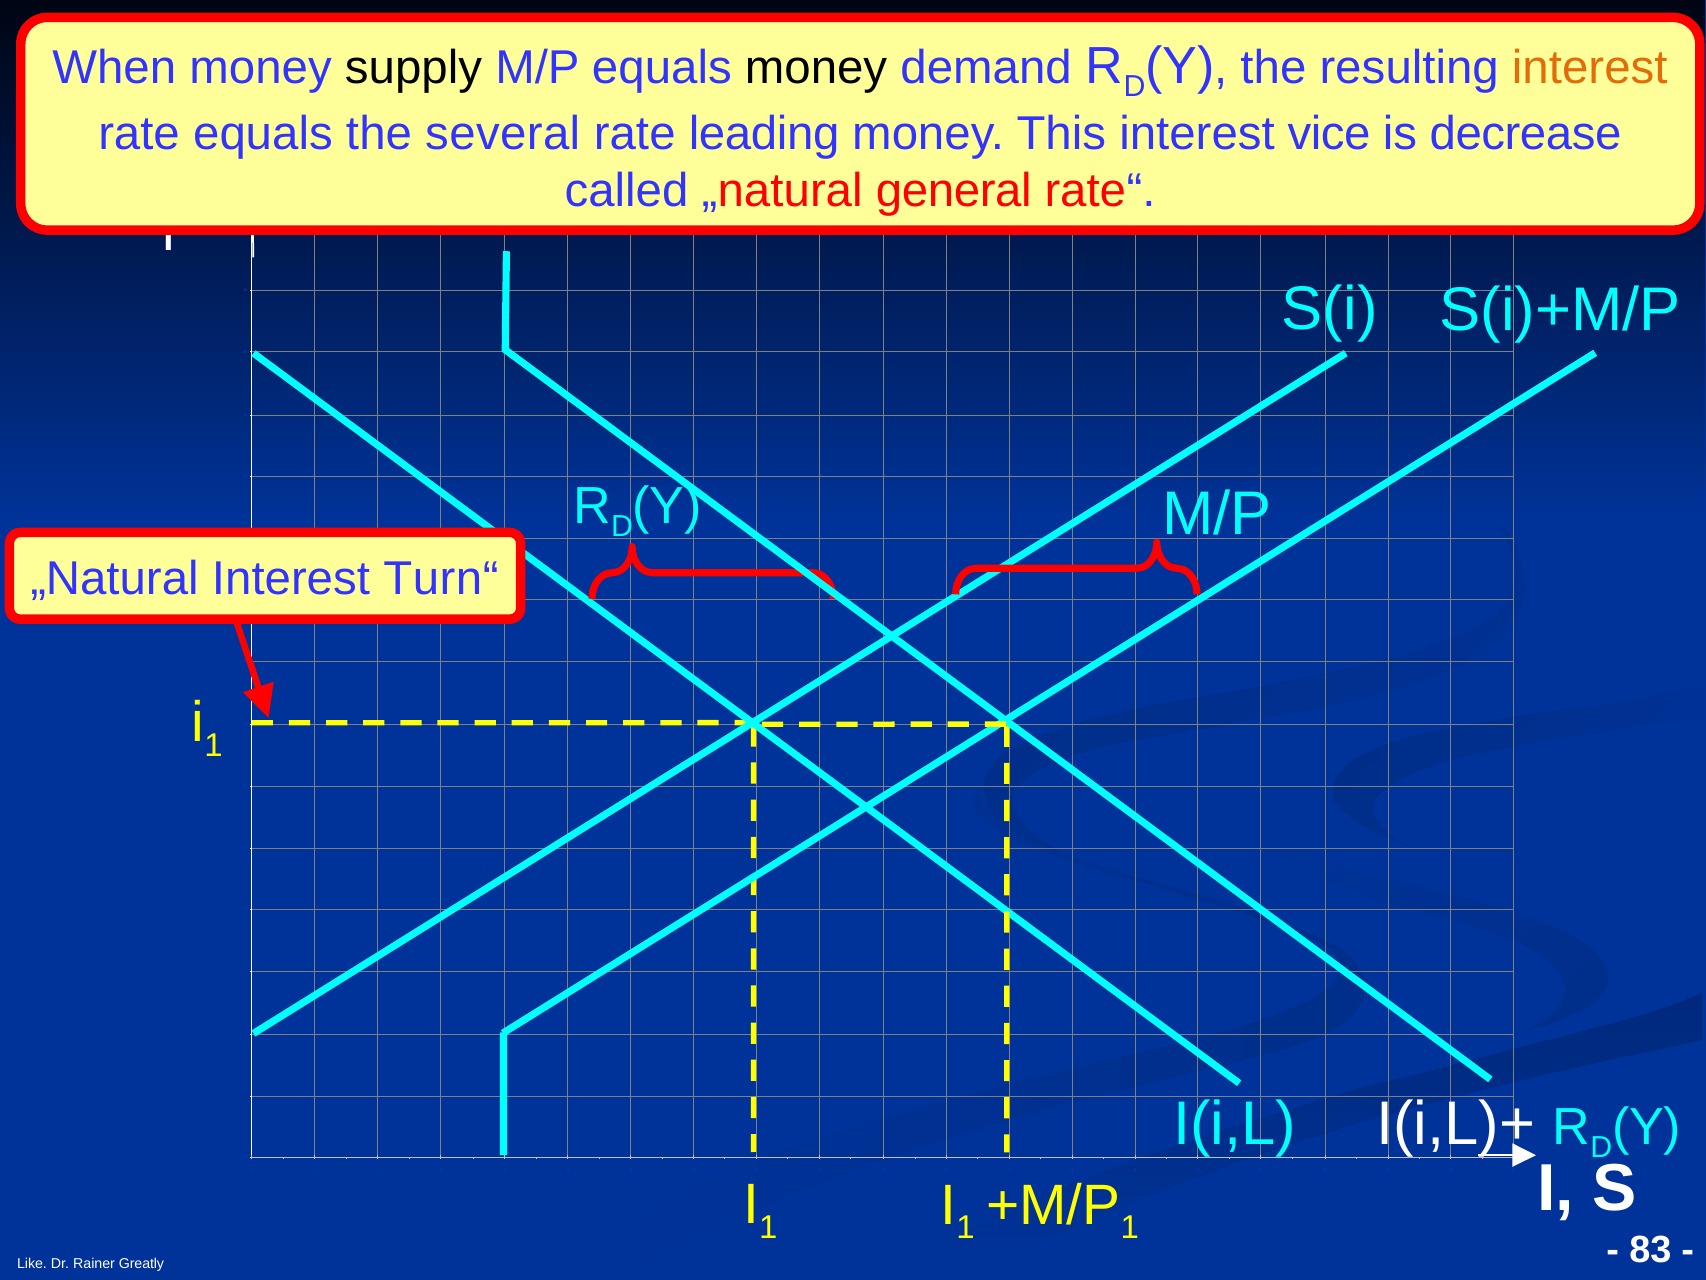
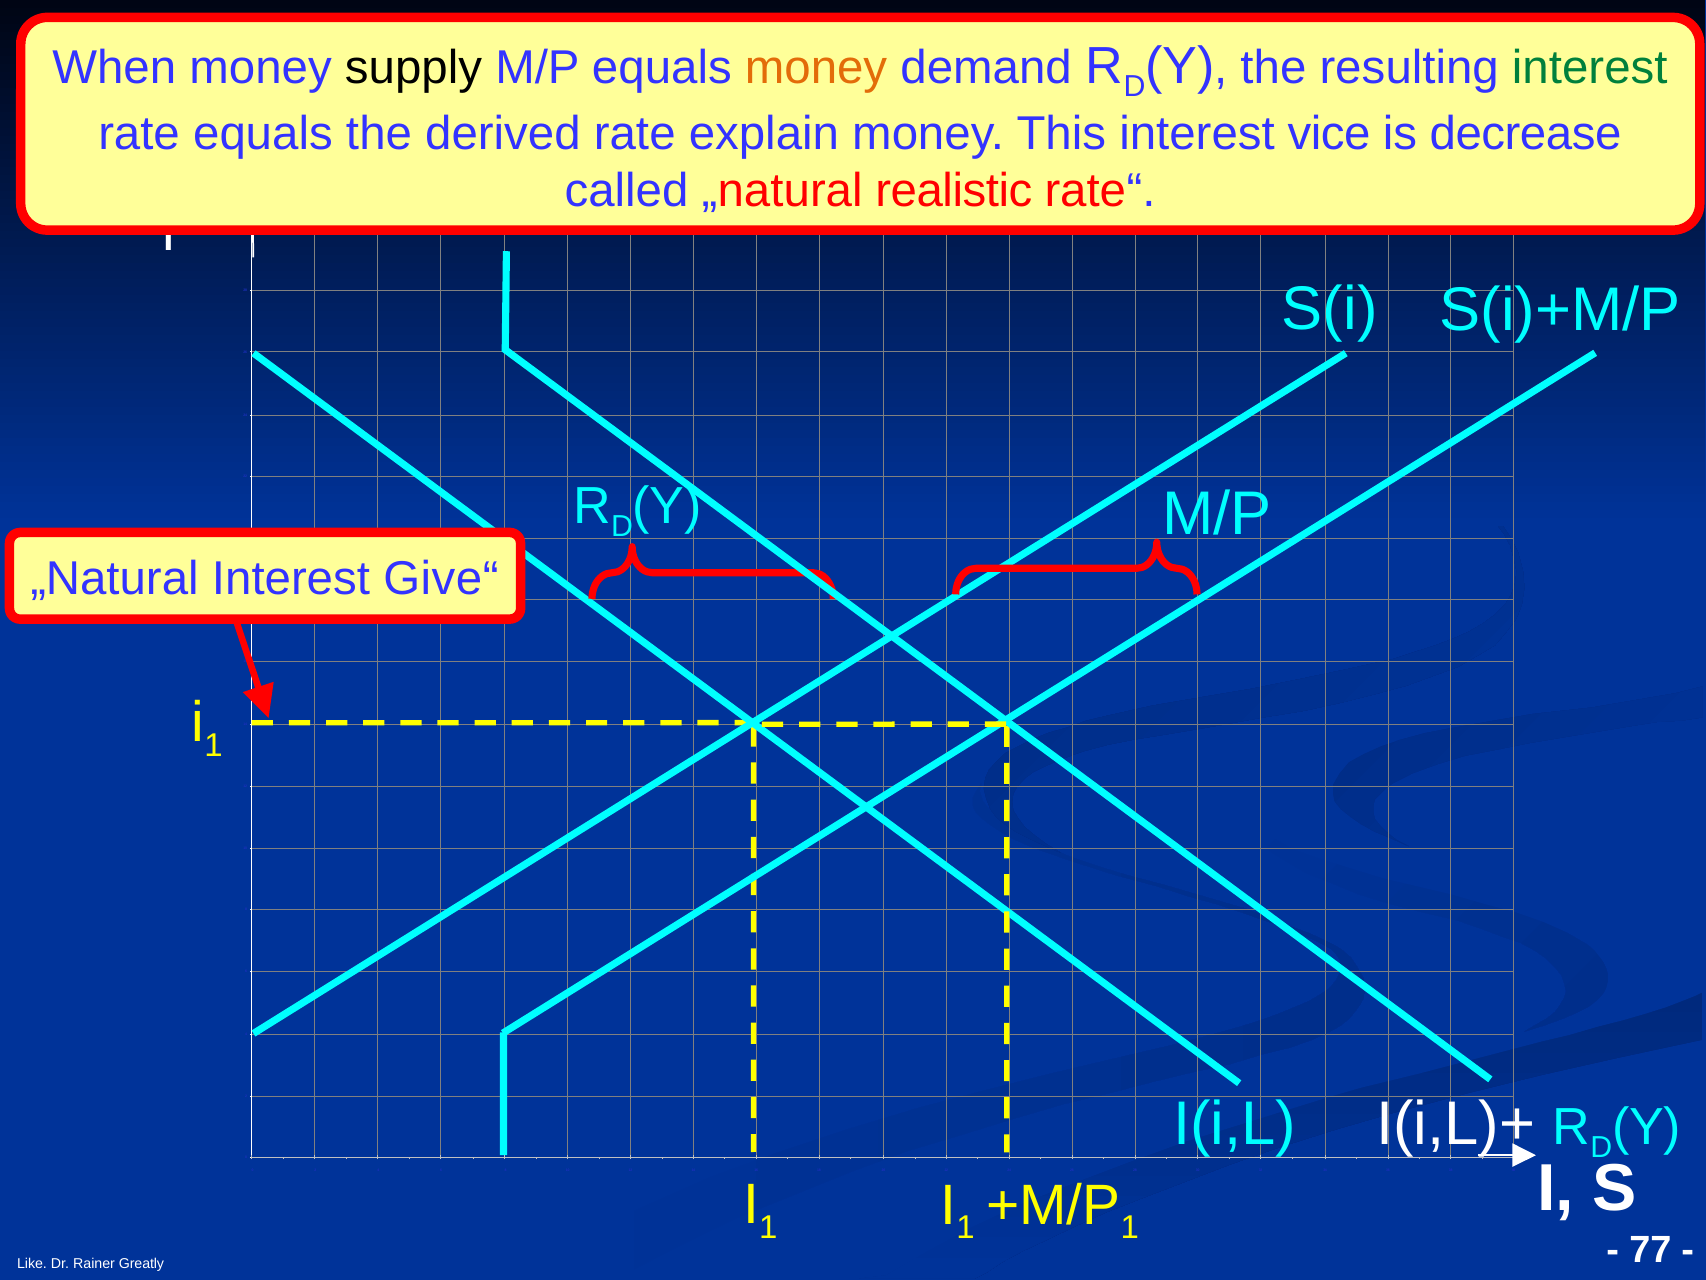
money colour: black -> orange (816, 68)
interest colour: orange -> green (1590, 68)
several: several -> derived (503, 134)
leading: leading -> explain (764, 134)
general: general -> realistic (954, 191)
Turn“: Turn“ -> Give“ (441, 579)
83: 83 -> 77 (1650, 1250)
